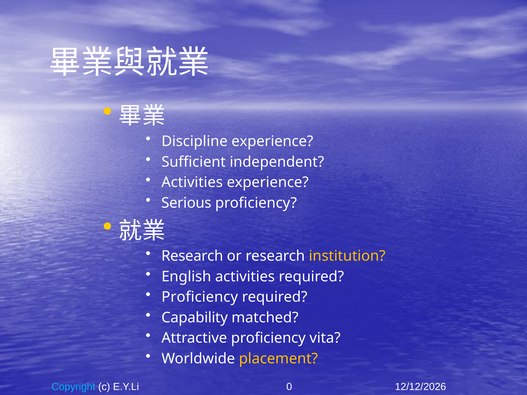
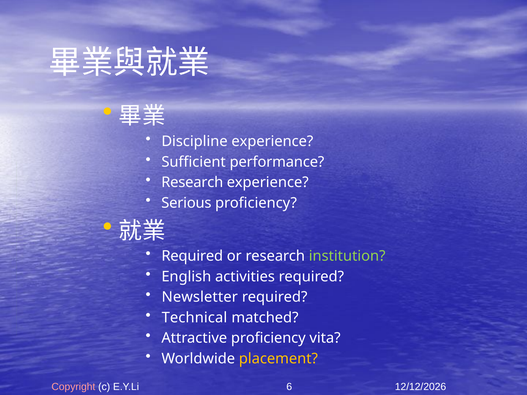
independent: independent -> performance (277, 162)
Activities: Activities -> Research (192, 182)
Research: Research -> Required (192, 256)
institution colour: yellow -> light green (347, 256)
Proficiency: Proficiency -> Newsletter (200, 297)
Capability: Capability -> Technical (194, 318)
Copyright colour: light blue -> pink (73, 387)
0: 0 -> 6 (289, 387)
